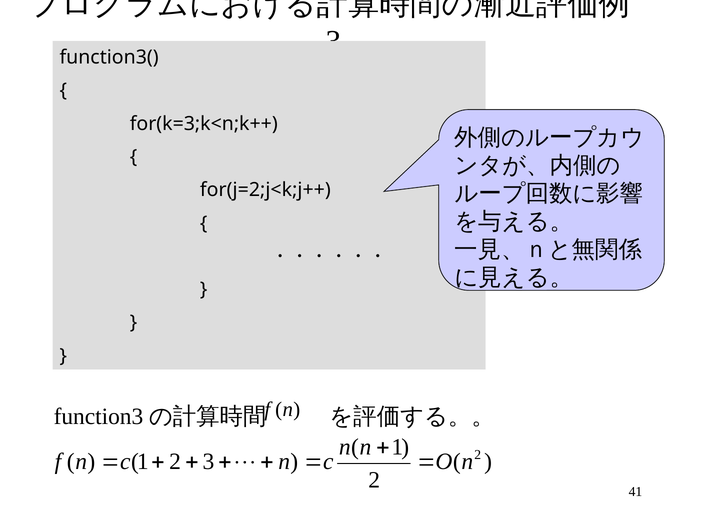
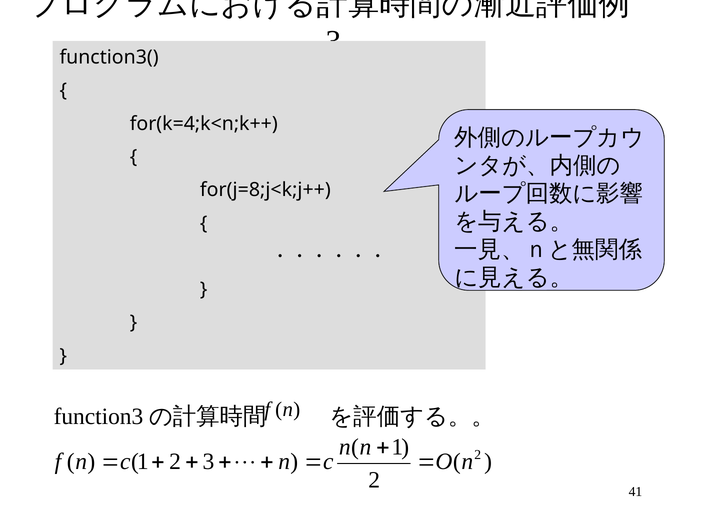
for(k=3;k<n;k++: for(k=3;k<n;k++ -> for(k=4;k<n;k++ (204, 124)
for(j=2;j<k;j++: for(j=2;j<k;j++ -> for(j=8;j<k;j++ (265, 190)
